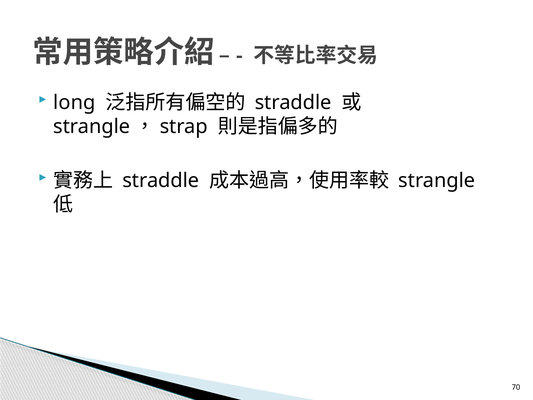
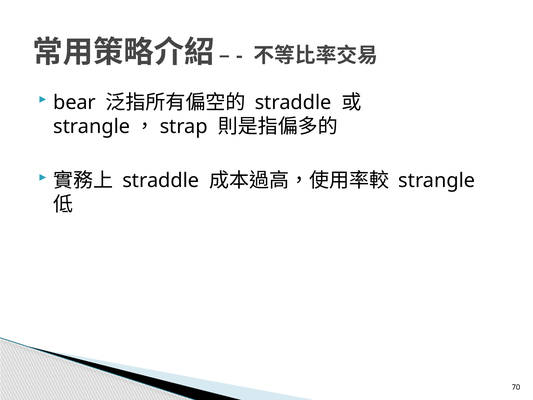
long: long -> bear (74, 102)
